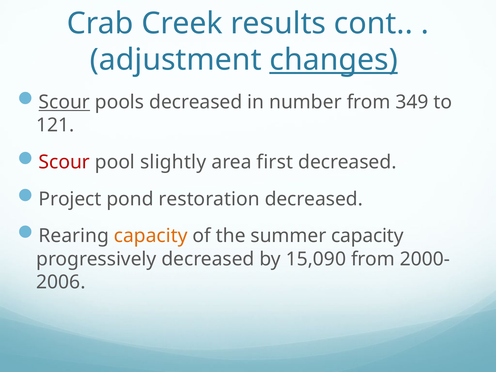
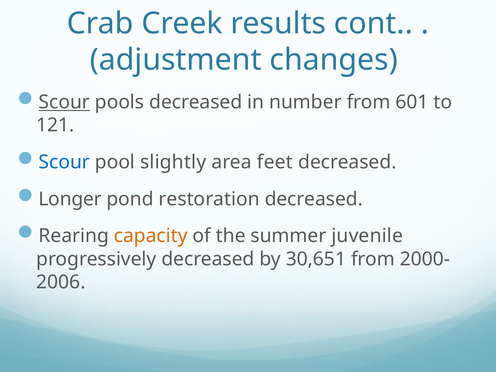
changes underline: present -> none (334, 60)
349: 349 -> 601 (412, 102)
Scour colour: red -> blue (64, 162)
first: first -> feet (275, 162)
Project: Project -> Longer (70, 199)
summer capacity: capacity -> juvenile (367, 236)
15,090: 15,090 -> 30,651 (316, 259)
